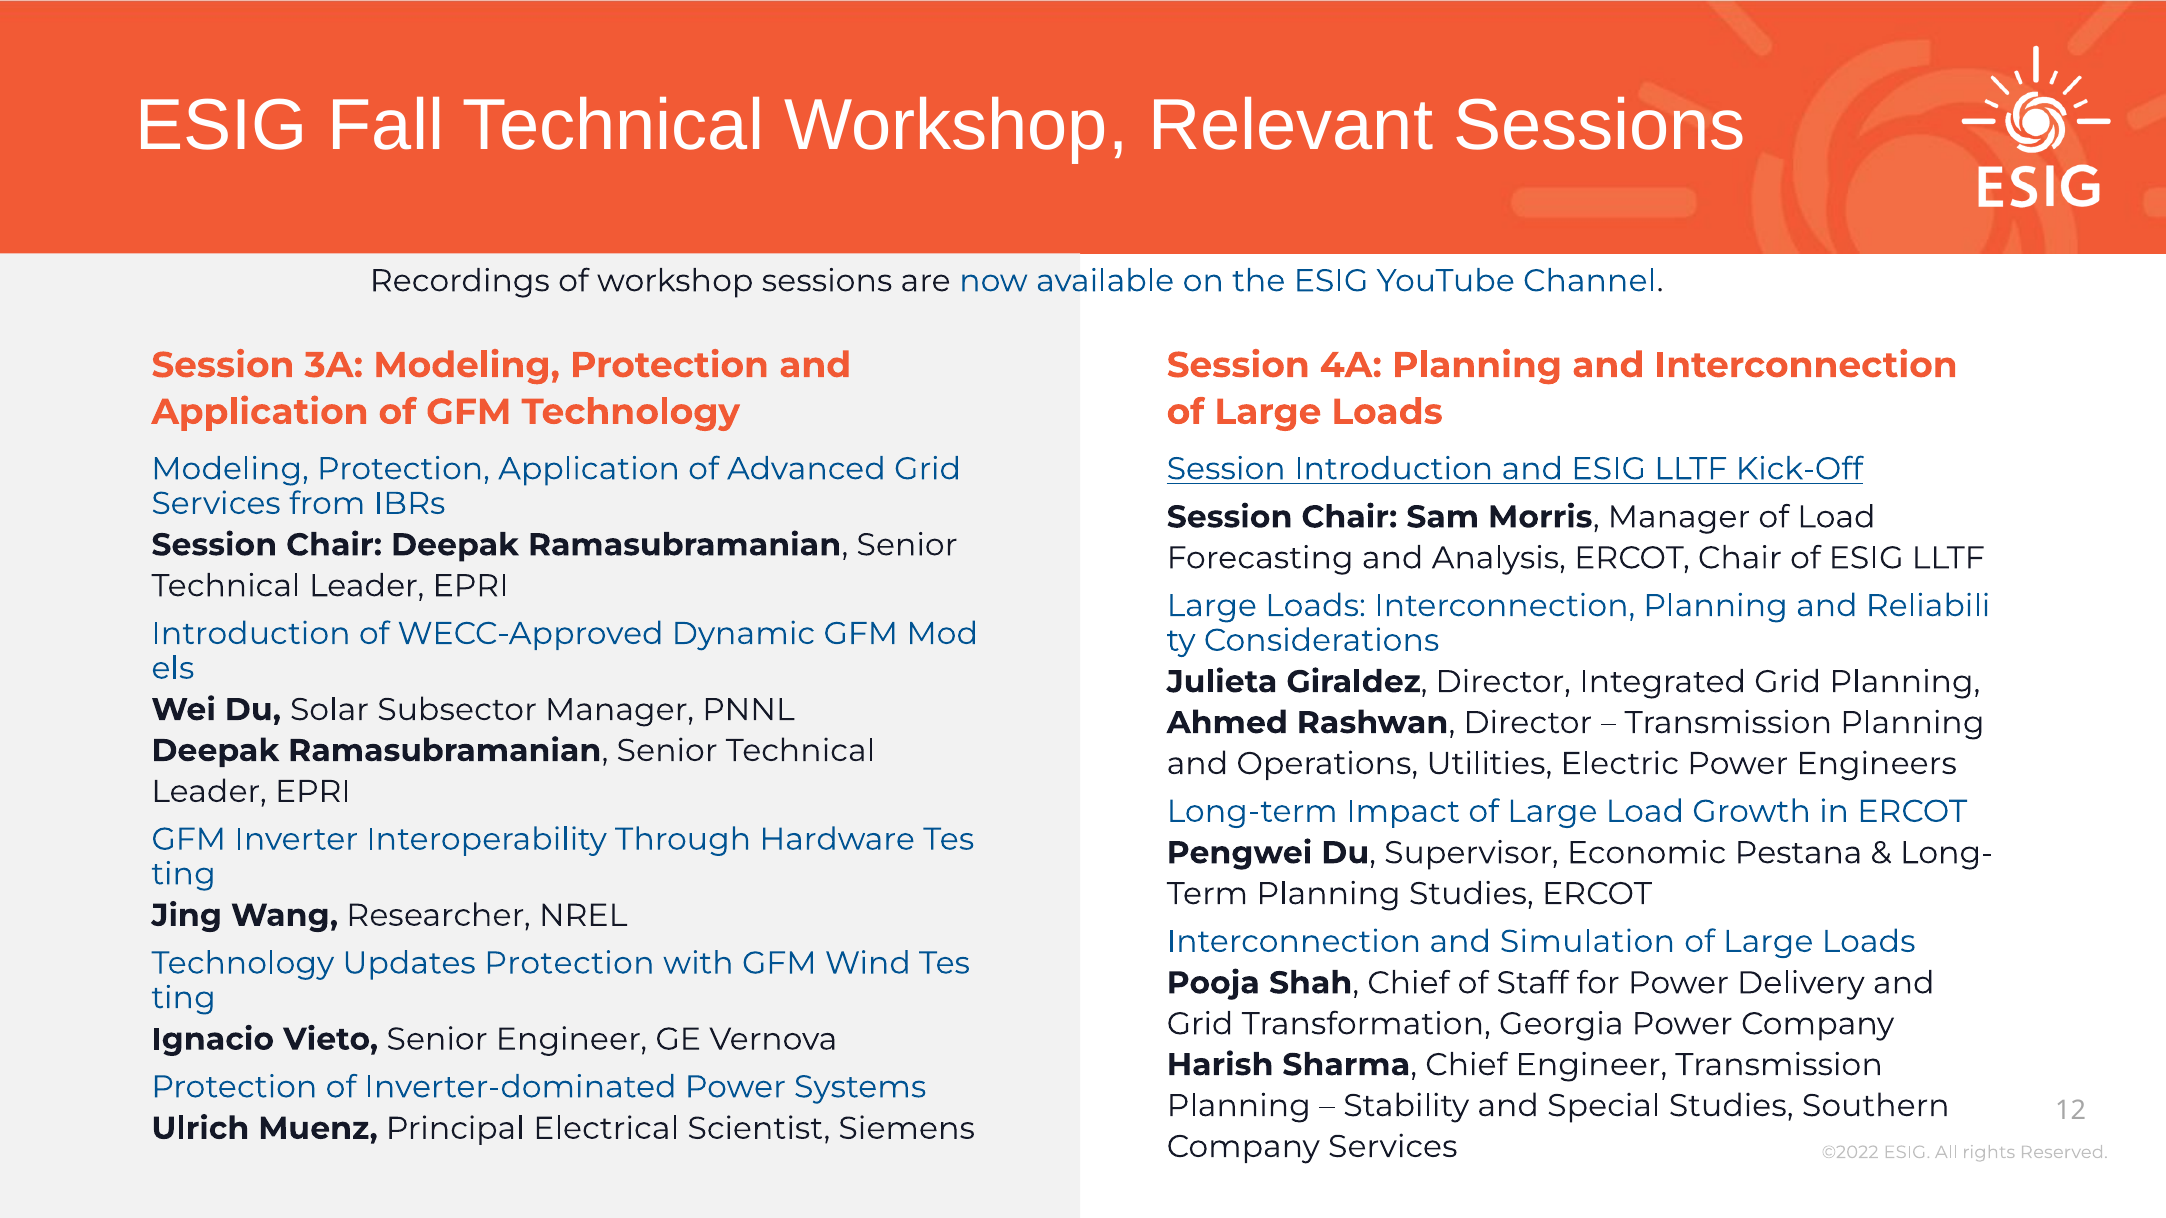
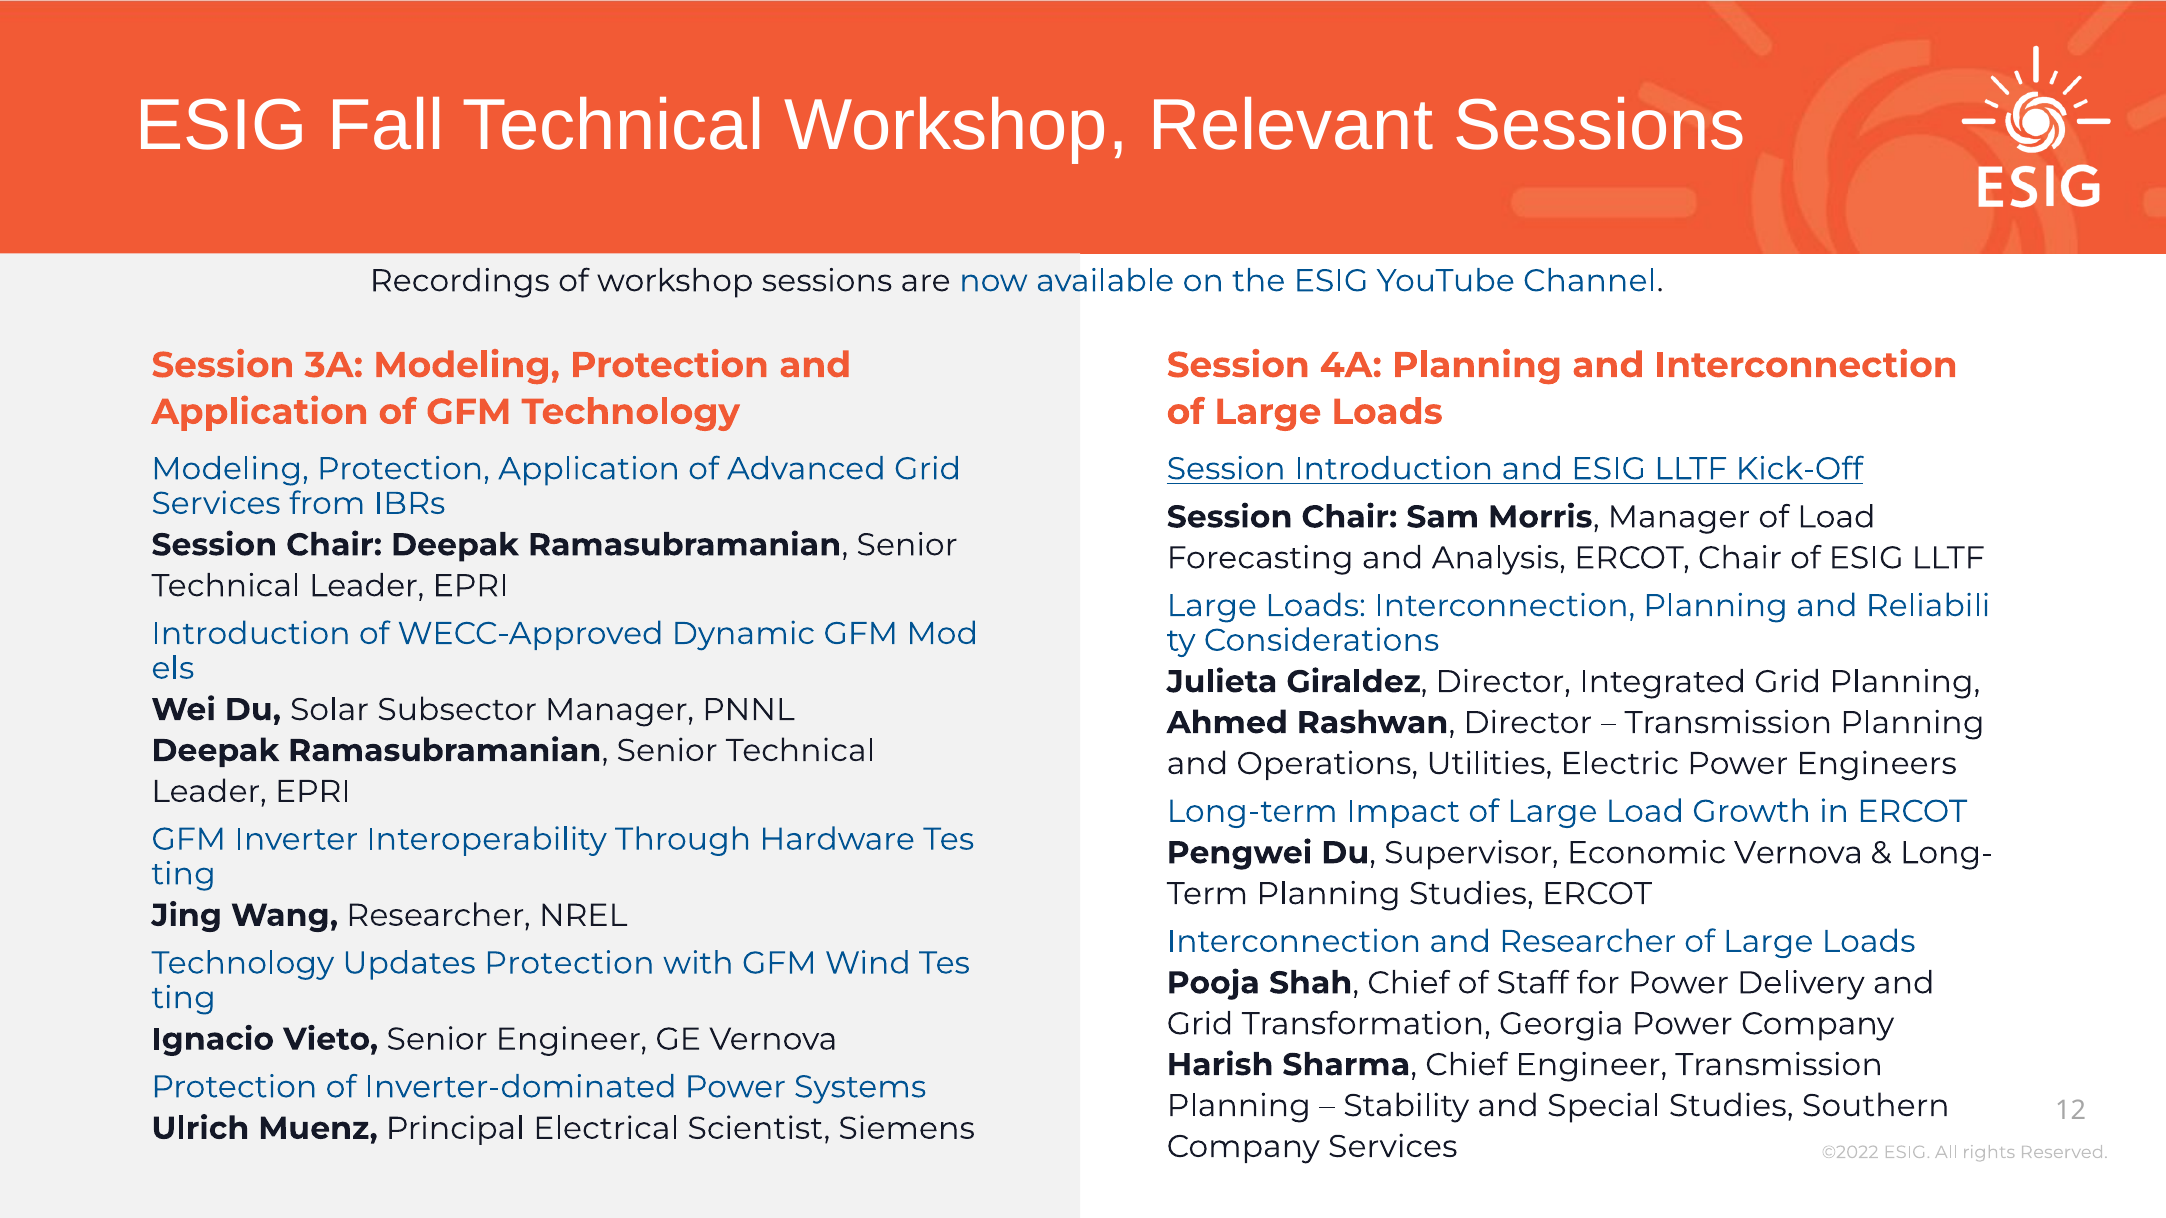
Economic Pestana: Pestana -> Vernova (1799, 853)
and Simulation: Simulation -> Researcher (1588, 942)
